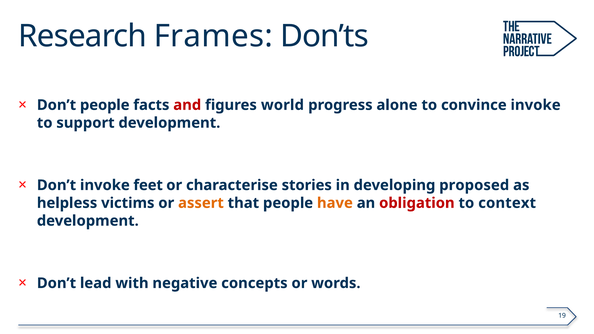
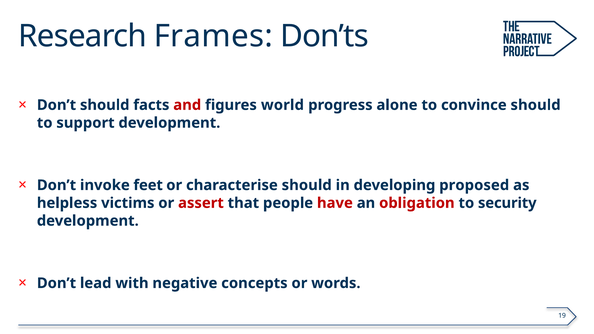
Don’t people: people -> should (105, 105)
convince invoke: invoke -> should (536, 105)
characterise stories: stories -> should (307, 185)
assert colour: orange -> red (201, 203)
have colour: orange -> red (335, 203)
context: context -> security (507, 203)
